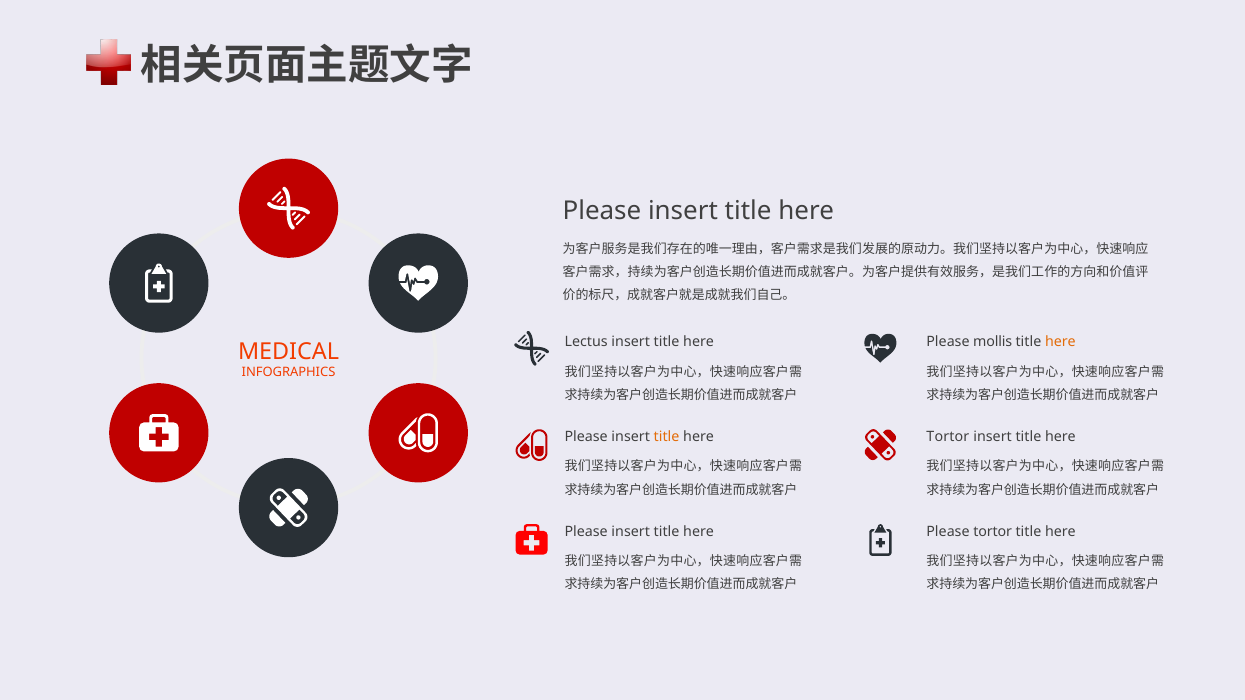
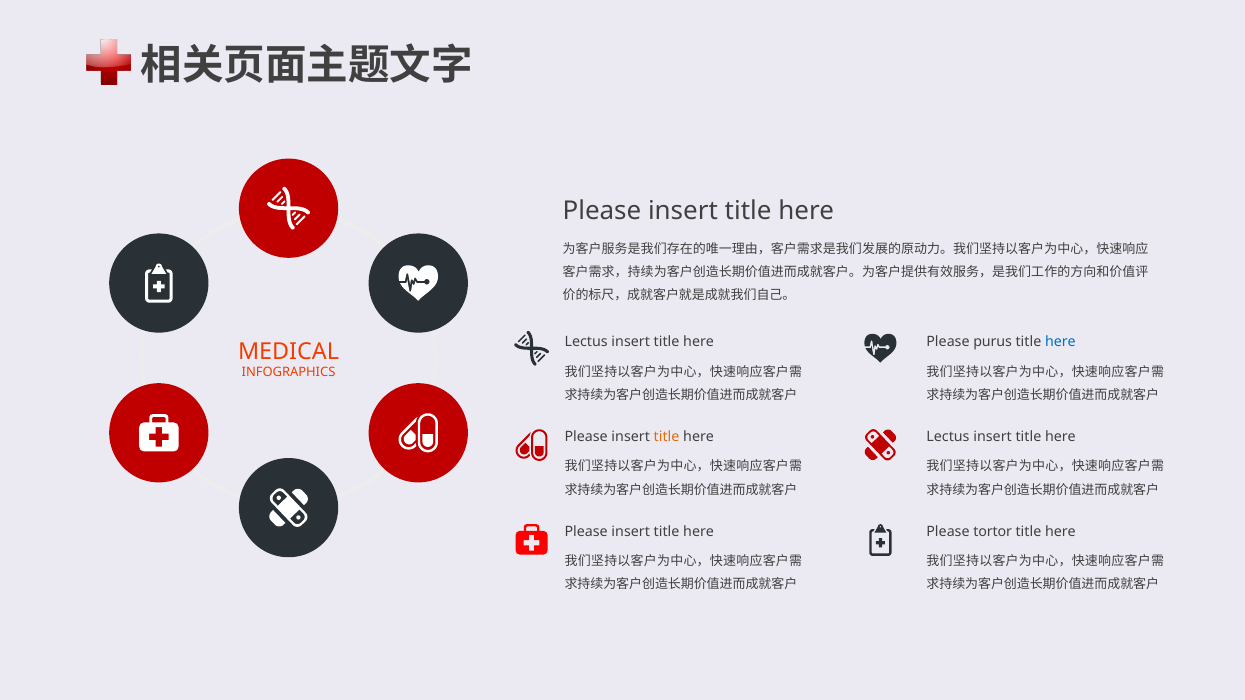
mollis: mollis -> purus (993, 342)
here colour: orange -> blue (1060, 342)
Tortor: Tortor -> Lectus (948, 437)
